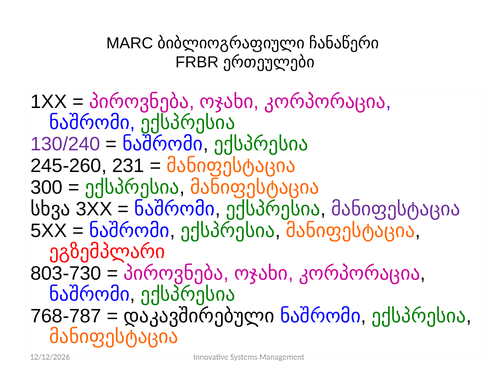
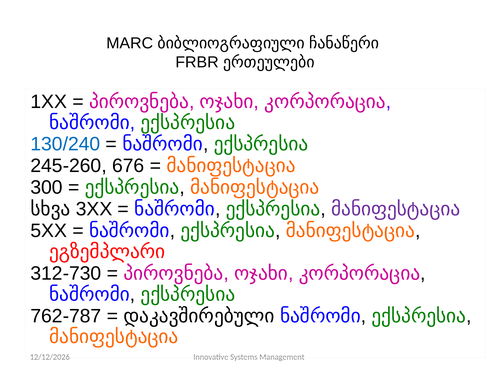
130/240 colour: purple -> blue (65, 144)
231: 231 -> 676 (128, 166)
803-730: 803-730 -> 312-730 (66, 273)
768-787: 768-787 -> 762-787 (66, 316)
